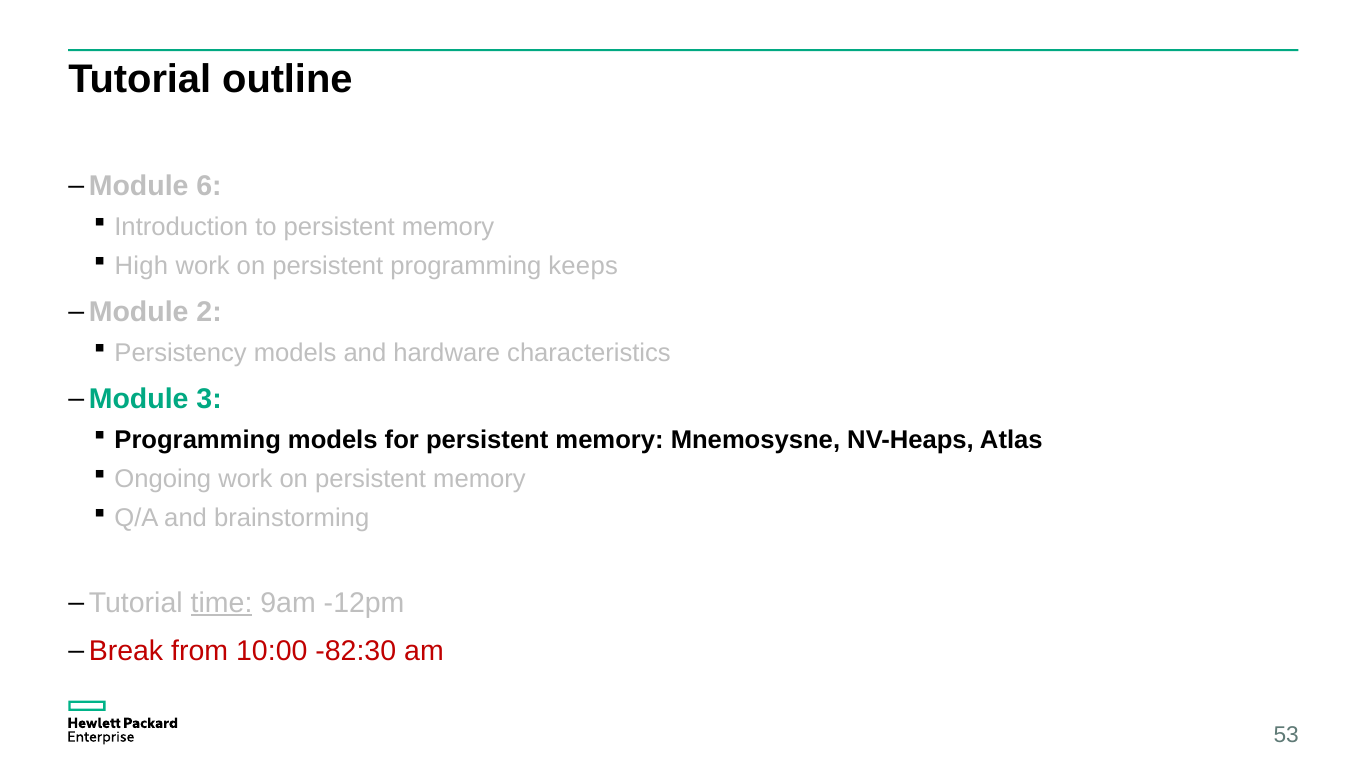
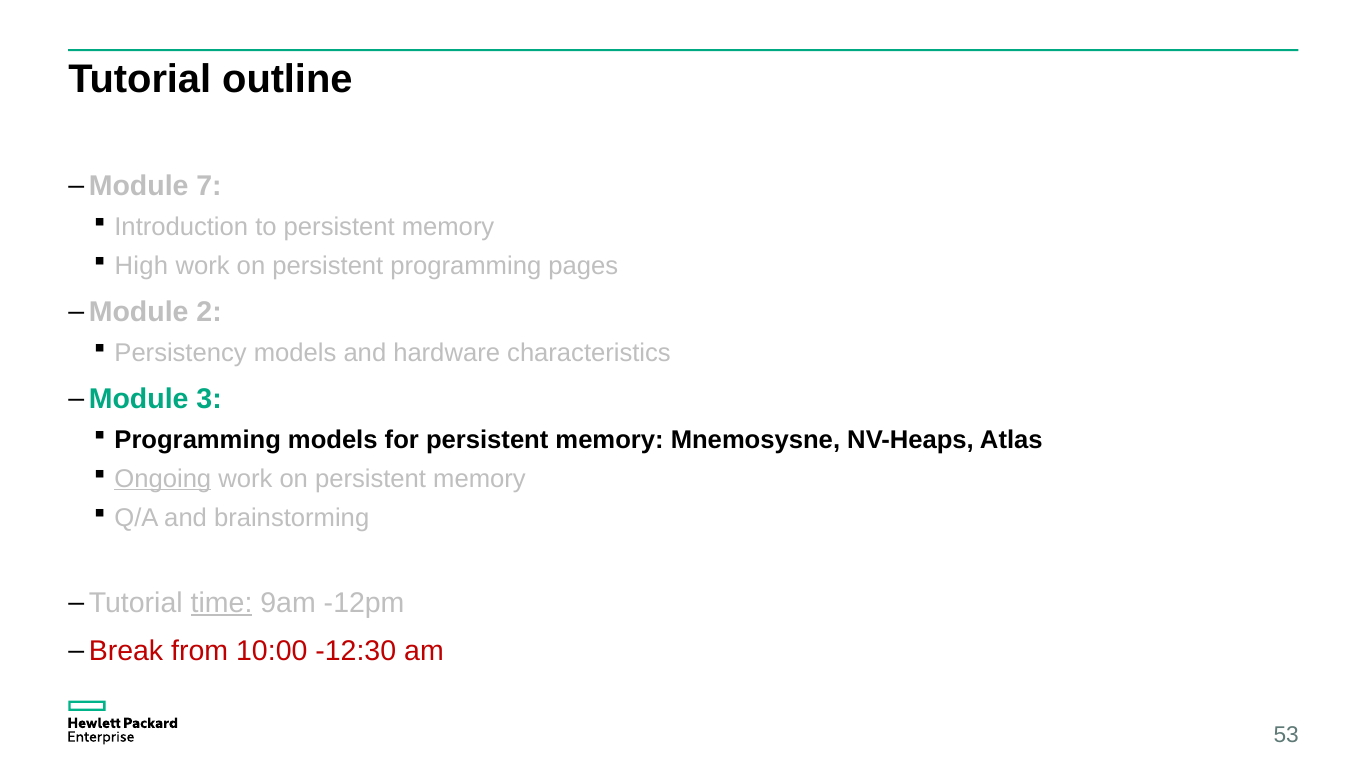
6: 6 -> 7 (209, 186)
keeps: keeps -> pages (583, 266)
Ongoing underline: none -> present (163, 479)
-82:30: -82:30 -> -12:30 (356, 651)
